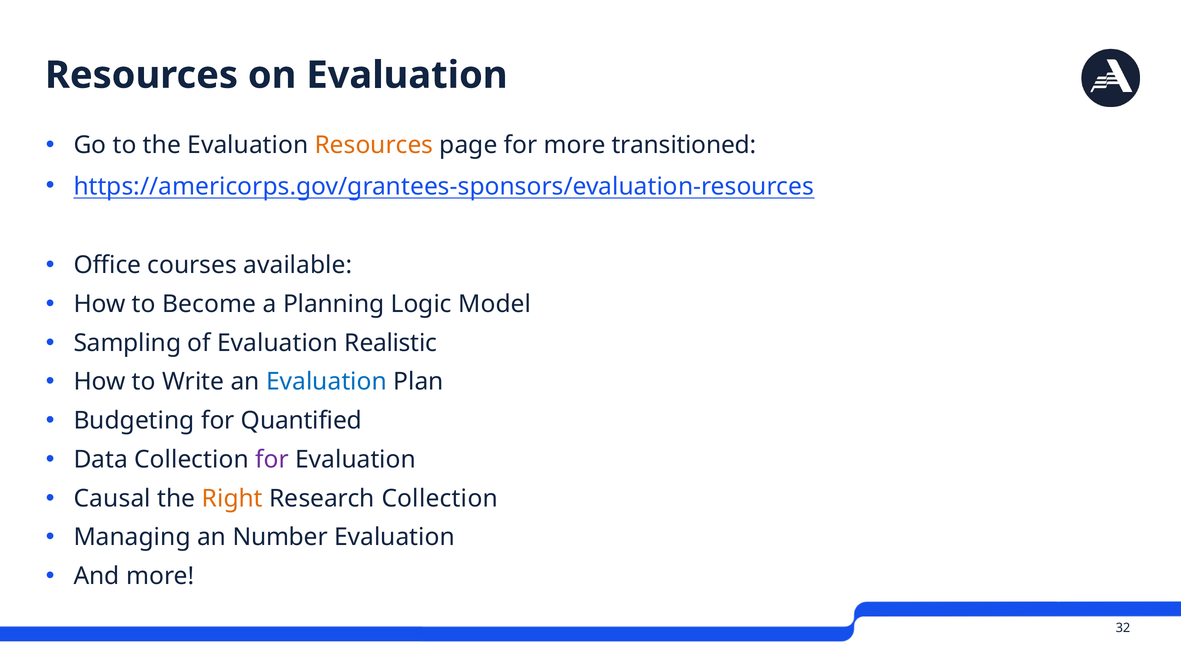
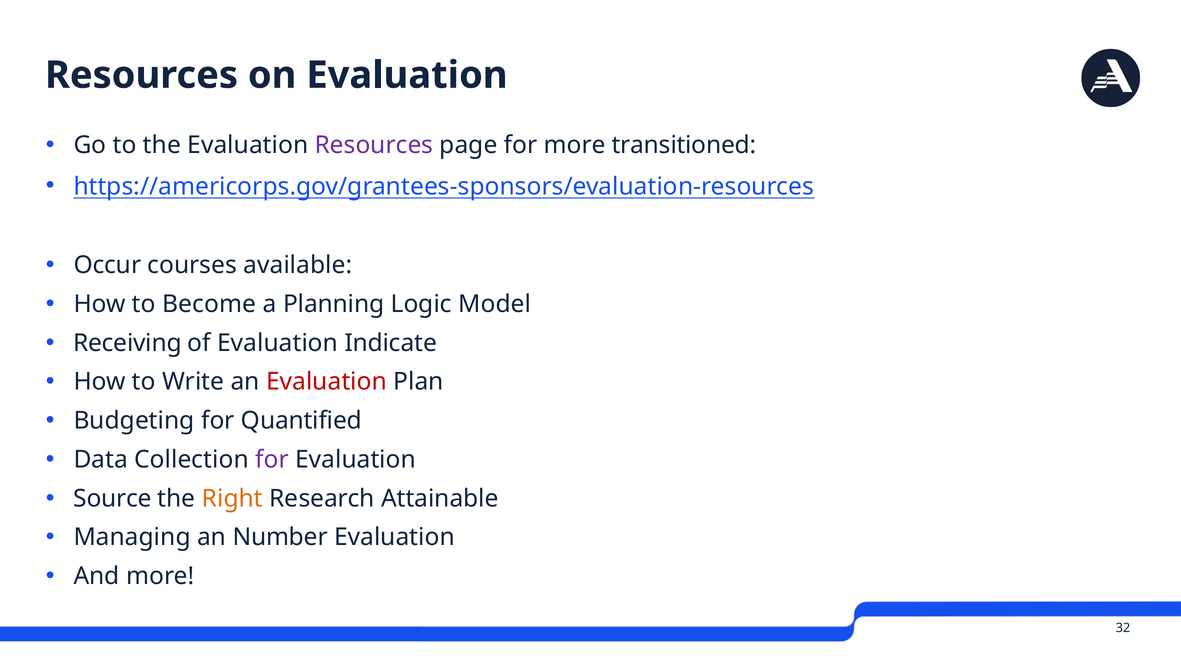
Resources colour: orange -> purple (374, 145)
Office: Office -> Occur (107, 265)
Sampling: Sampling -> Receiving (127, 343)
Realistic: Realistic -> Indicate (391, 343)
Evaluation colour: blue -> red (326, 382)
Causal: Causal -> Source (112, 499)
Research Collection: Collection -> Attainable (440, 499)
